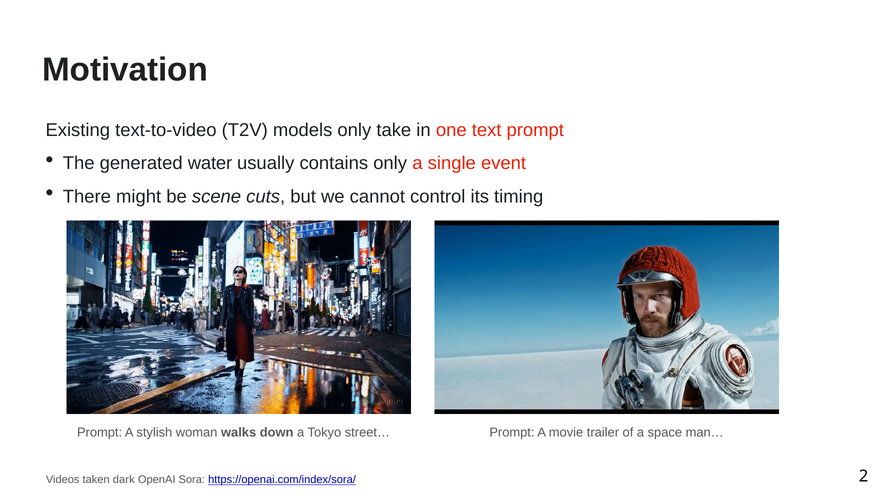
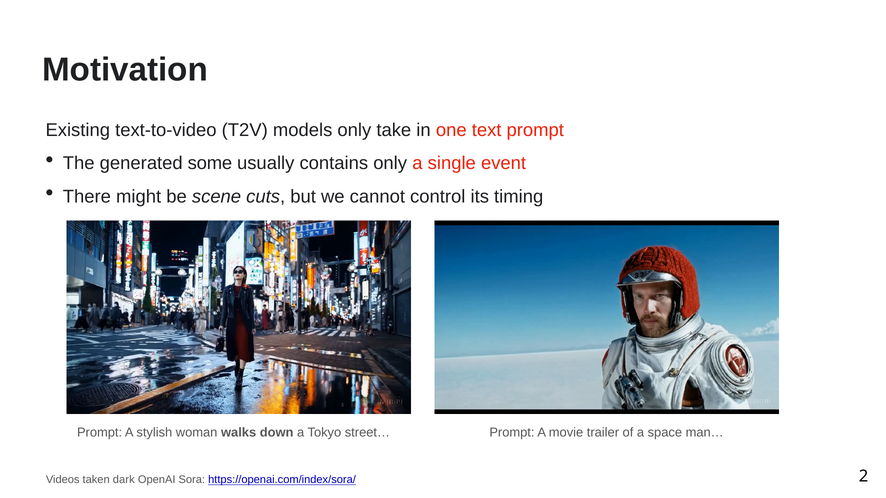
water: water -> some (210, 164)
